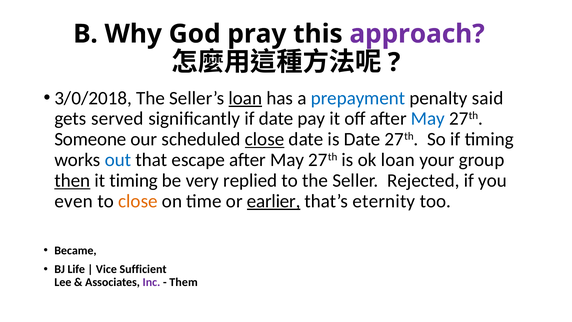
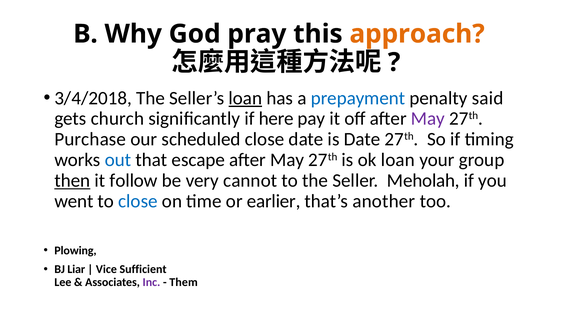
approach colour: purple -> orange (417, 34)
3/0/2018: 3/0/2018 -> 3/4/2018 (93, 98)
served: served -> church (117, 119)
if date: date -> here (276, 119)
May colour: blue -> purple (428, 119)
Someone: Someone -> Purchase (90, 139)
close underline: present -> none (265, 139)
it timing: timing -> follow (134, 180)
replied: replied -> cannot (250, 180)
Rejected: Rejected -> Meholah (423, 180)
even: even -> went (74, 201)
close colour: orange -> blue (138, 201)
earlier underline: present -> none (274, 201)
eternity: eternity -> another (384, 201)
Became: Became -> Plowing (75, 250)
Life: Life -> Liar (76, 269)
